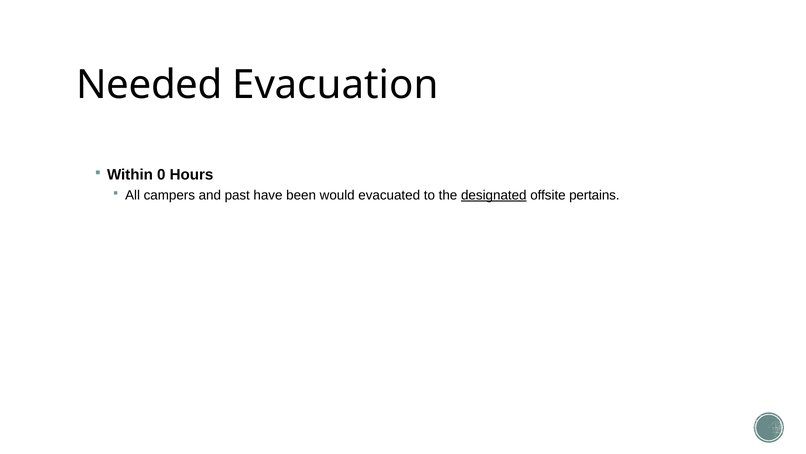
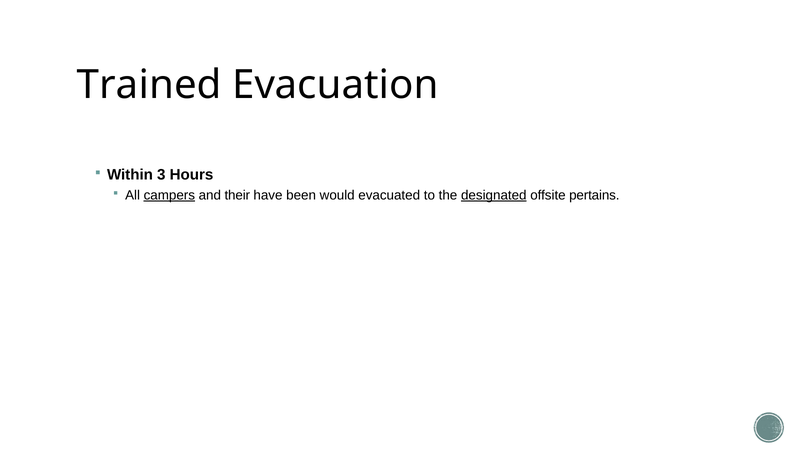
Needed: Needed -> Trained (149, 85)
0: 0 -> 3 (161, 175)
campers underline: none -> present (169, 195)
past: past -> their (237, 195)
